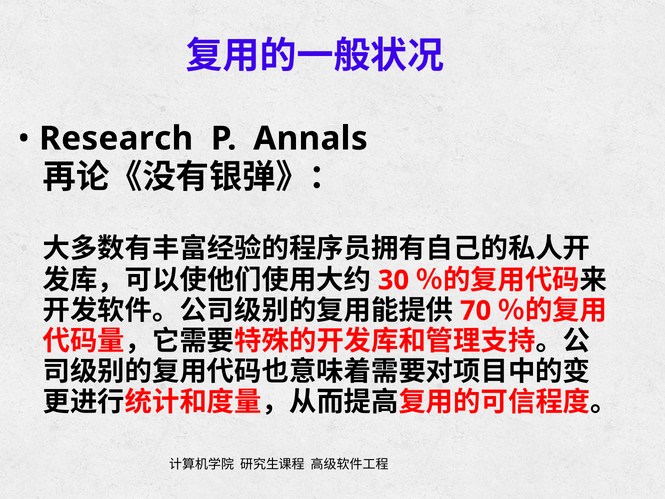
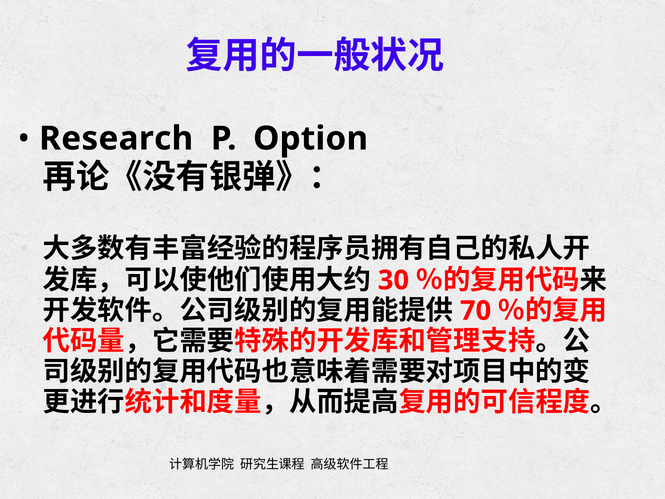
Annals: Annals -> Option (311, 138)
